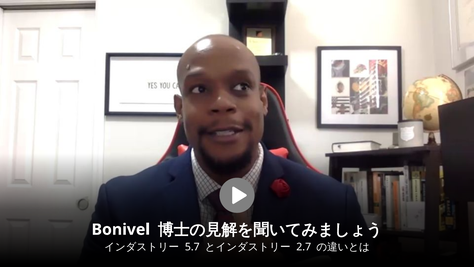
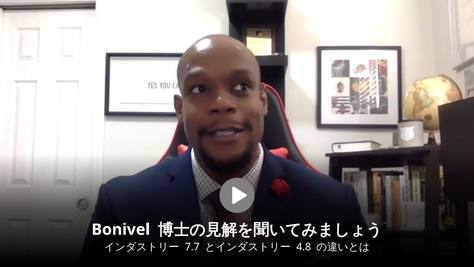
5.7: 5.7 -> 7.7 (192, 247)
2.7: 2.7 -> 4.8 (304, 247)
